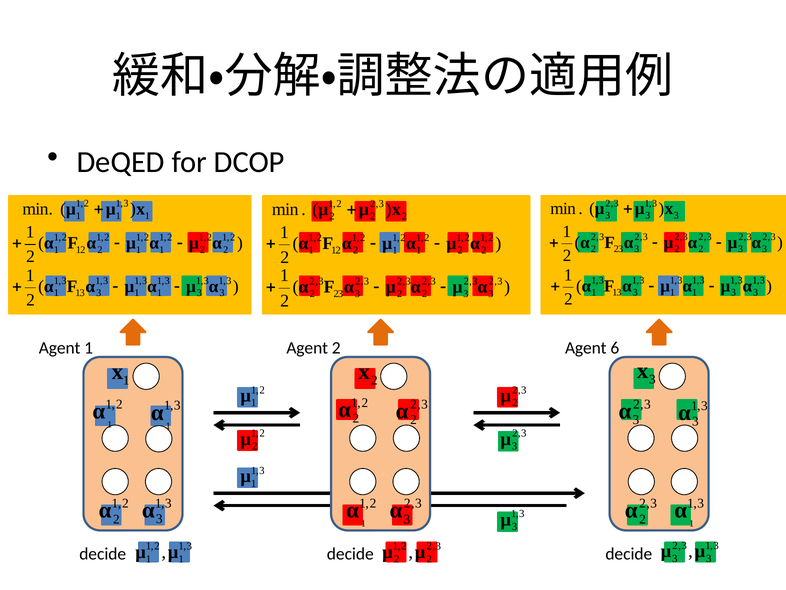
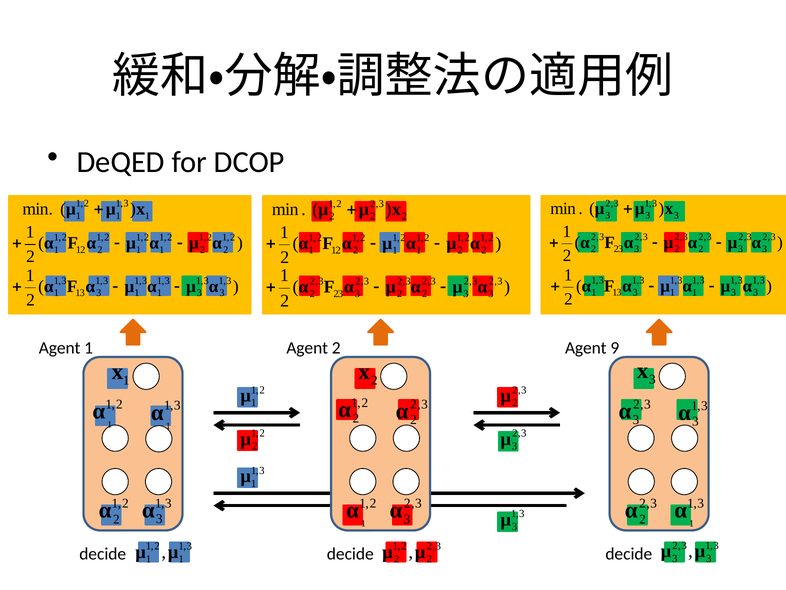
6: 6 -> 9 (615, 347)
